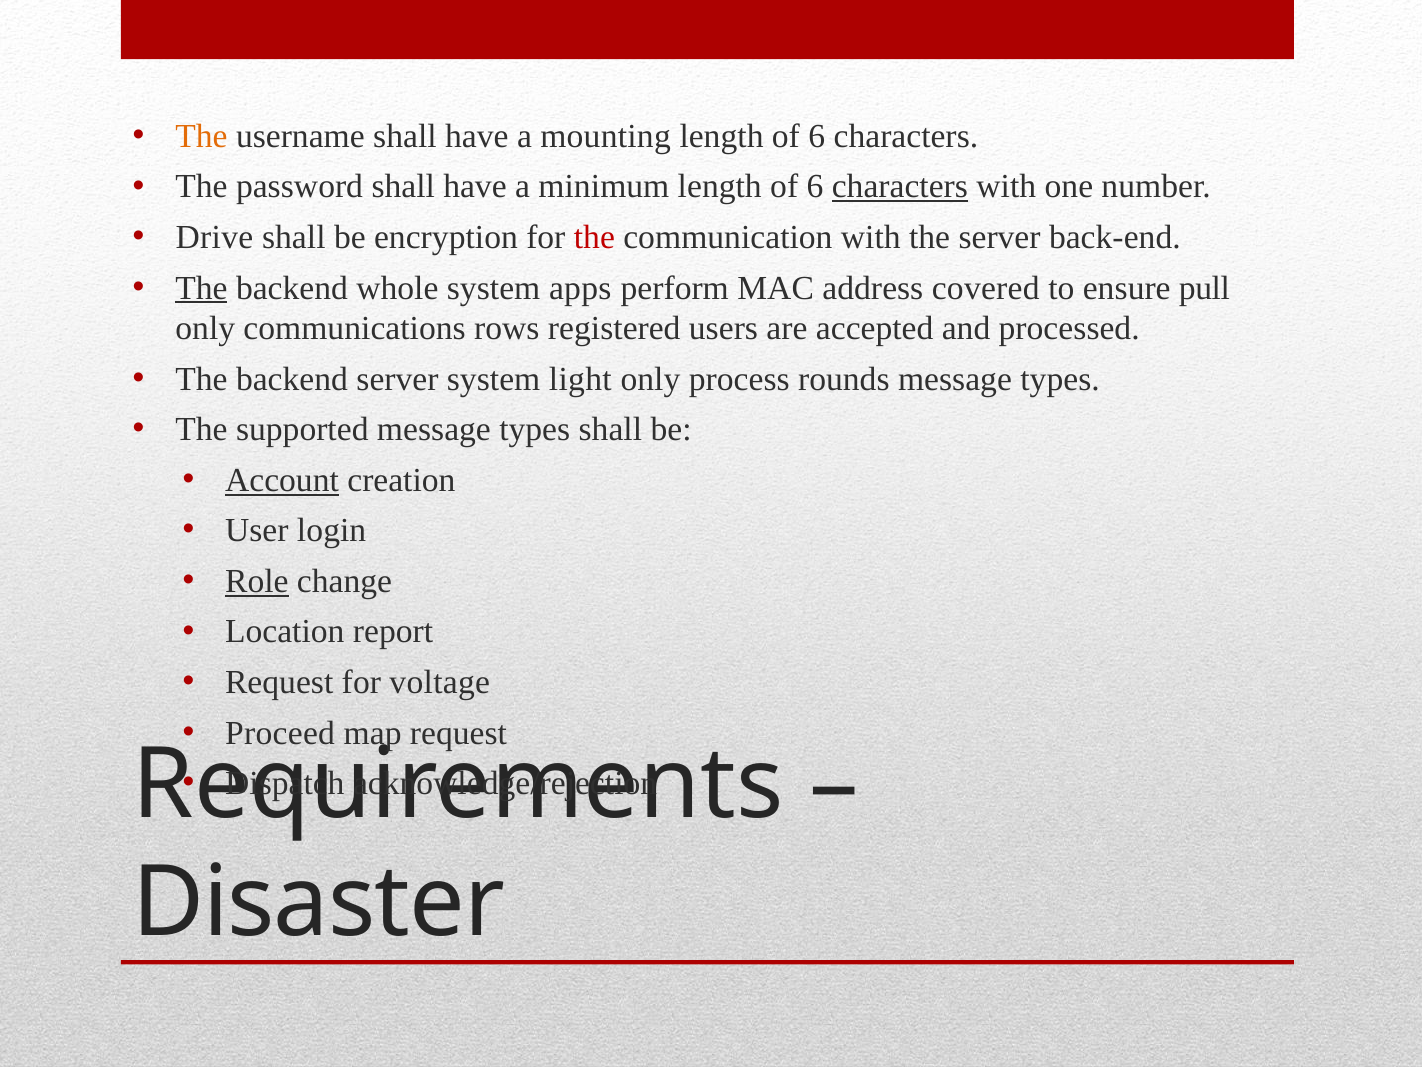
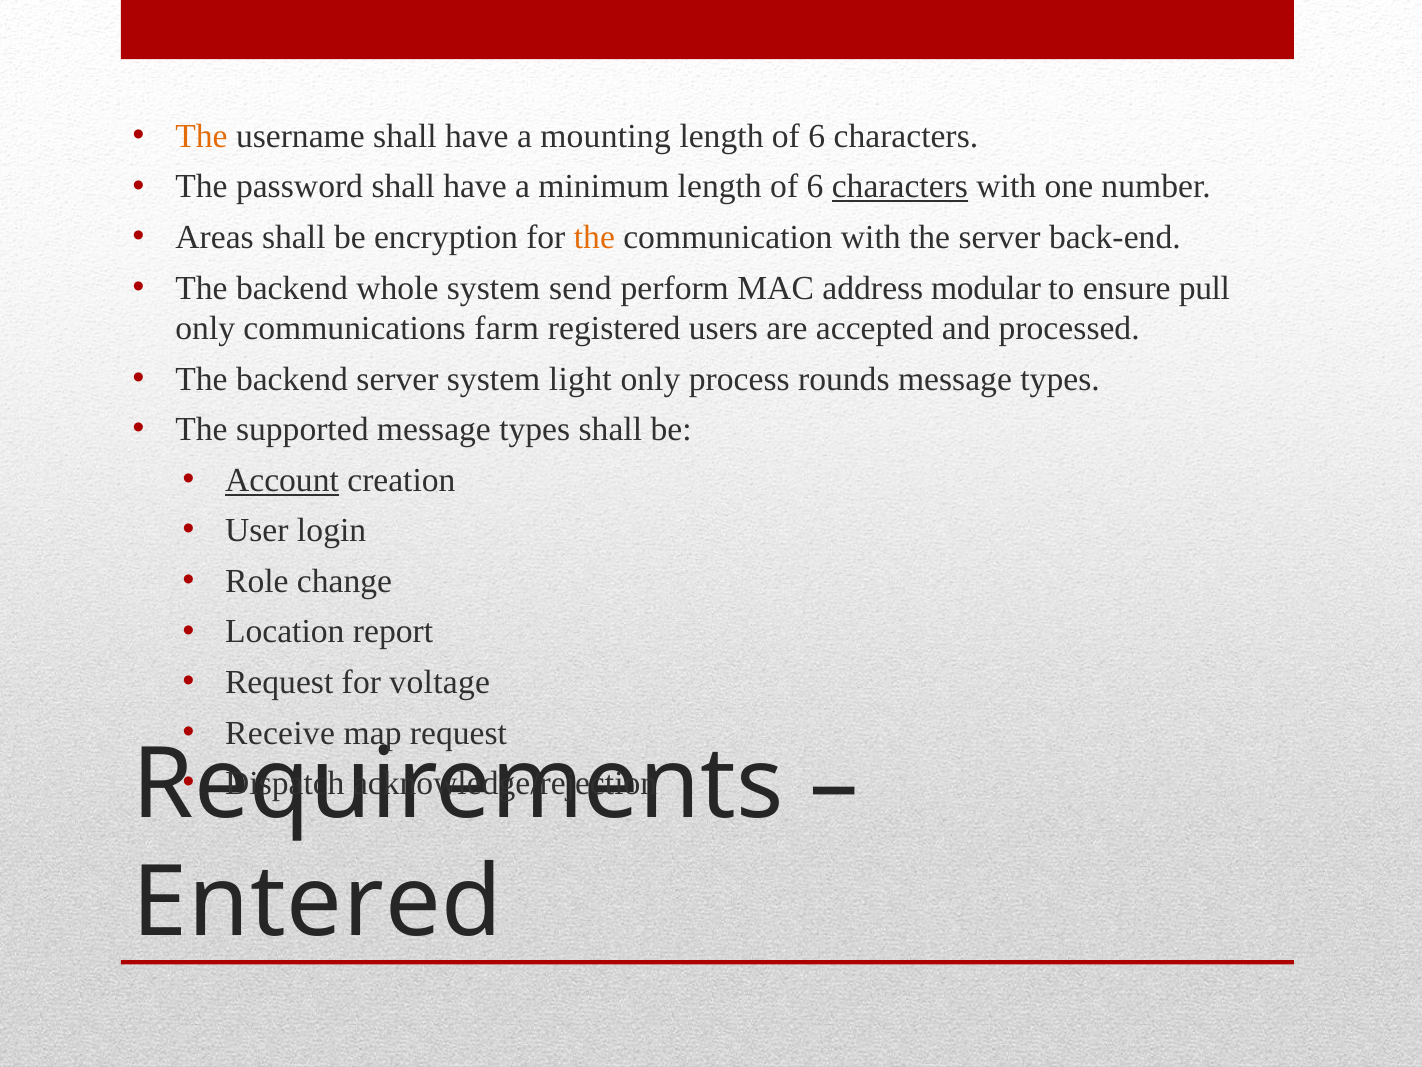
Drive: Drive -> Areas (215, 237)
the colour: red -> orange (594, 237)
The underline: present -> none (201, 288)
apps: apps -> send (580, 288)
covered: covered -> modular (986, 288)
rows: rows -> farm (507, 328)
Role underline: present -> none (257, 581)
Proceed: Proceed -> Receive (280, 733)
Disaster: Disaster -> Entered (318, 903)
